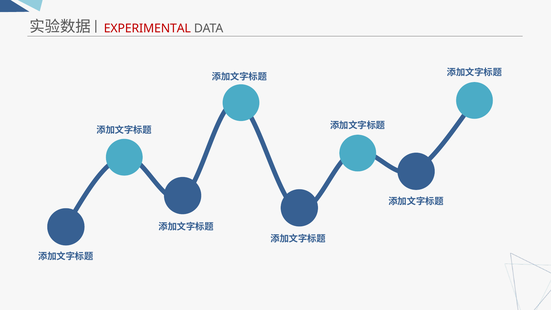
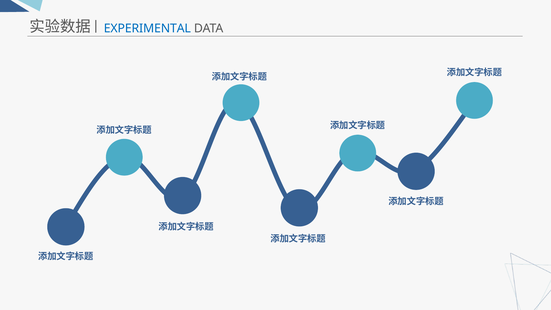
EXPERIMENTAL colour: red -> blue (147, 28)
